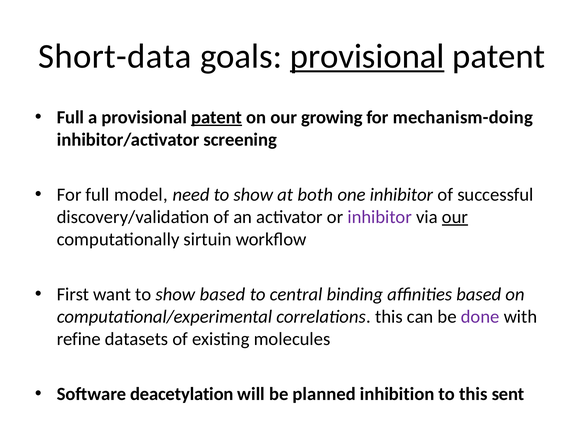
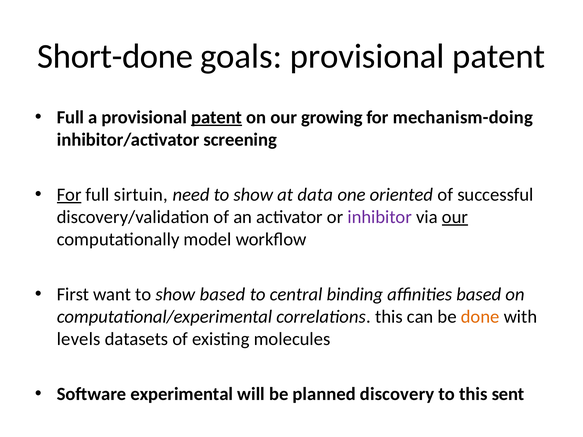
Short-data: Short-data -> Short-done (115, 56)
provisional underline: present -> none (367, 56)
For underline: none -> present (69, 195)
model: model -> sirtuin (141, 195)
both: both -> data (315, 195)
one inhibitor: inhibitor -> oriented (401, 195)
sirtuin: sirtuin -> model (208, 239)
done colour: purple -> orange (480, 317)
refine: refine -> levels (79, 339)
deacetylation: deacetylation -> experimental (182, 394)
inhibition: inhibition -> discovery (397, 394)
